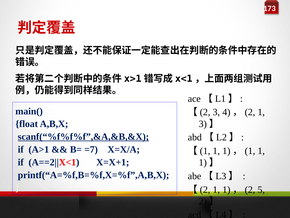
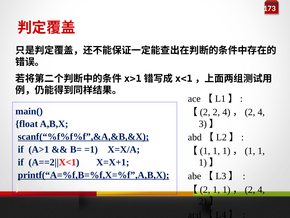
3: 3 -> 2 (216, 112)
4)，(2 1: 1 -> 4 (261, 112)
=7: =7 -> =1 (91, 149)
printf(“A=%f,B=%f,X=%f”,A,B,X underline: none -> present (94, 175)
1)，(2 5: 5 -> 4 (261, 189)
